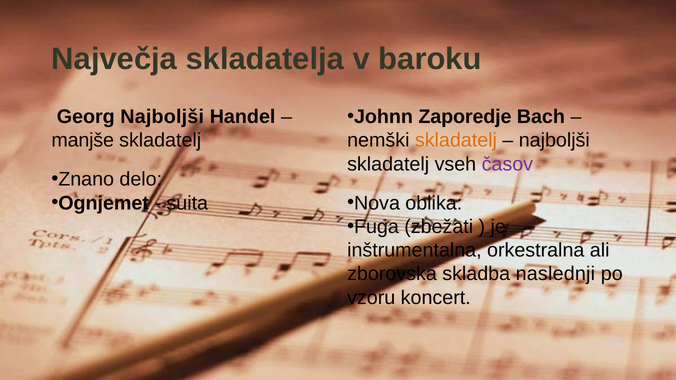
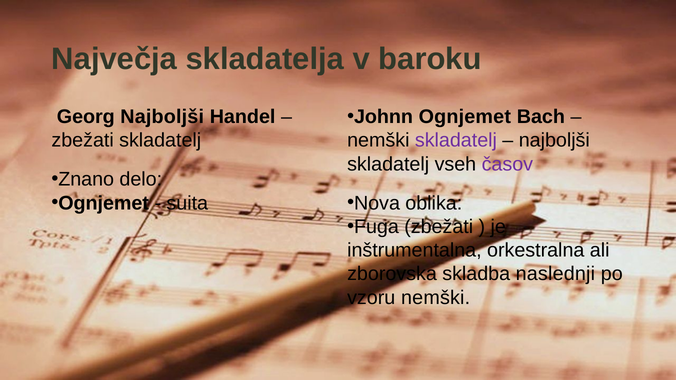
Johnn Zaporedje: Zaporedje -> Ognjemet (465, 117)
manjše: manjše -> zbežati (83, 141)
skladatelj colour: orange -> purple (456, 141)
vzoru koncert: koncert -> nemški (436, 298)
